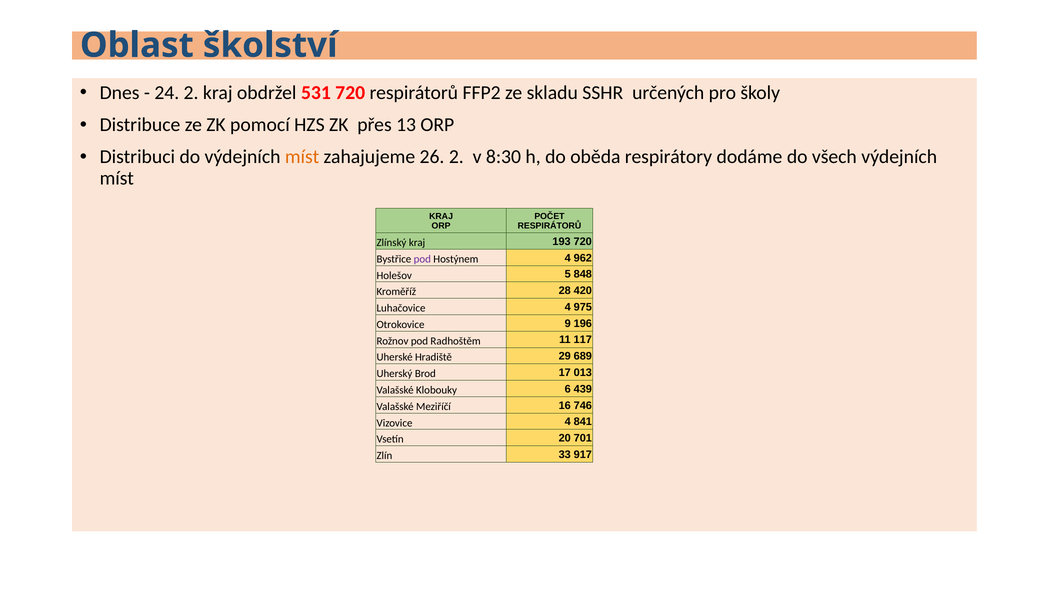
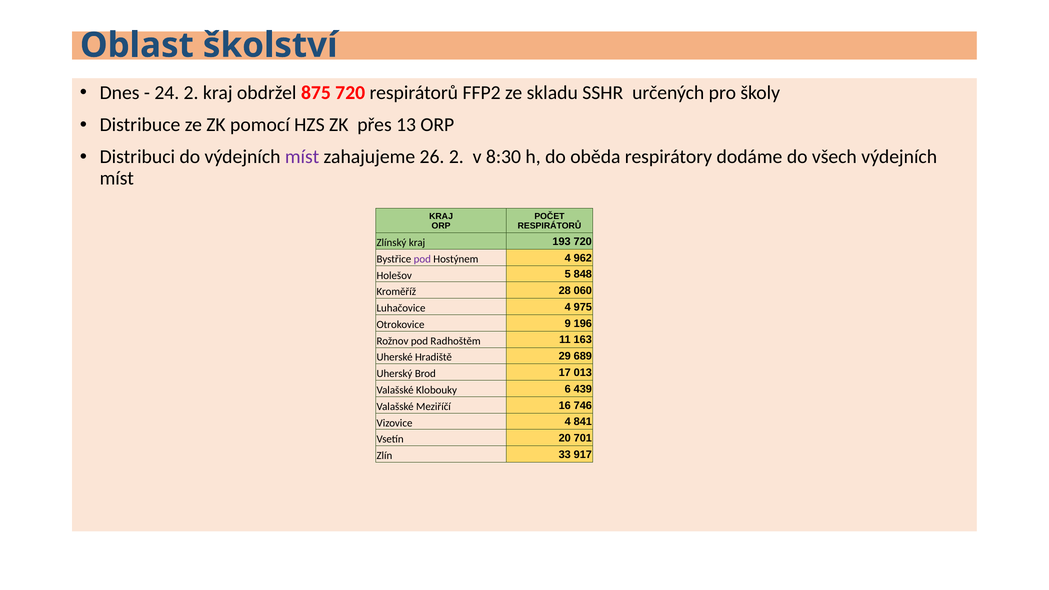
531: 531 -> 875 (316, 93)
míst colour: orange -> purple (302, 157)
420: 420 -> 060 (583, 291)
117: 117 -> 163 (583, 340)
